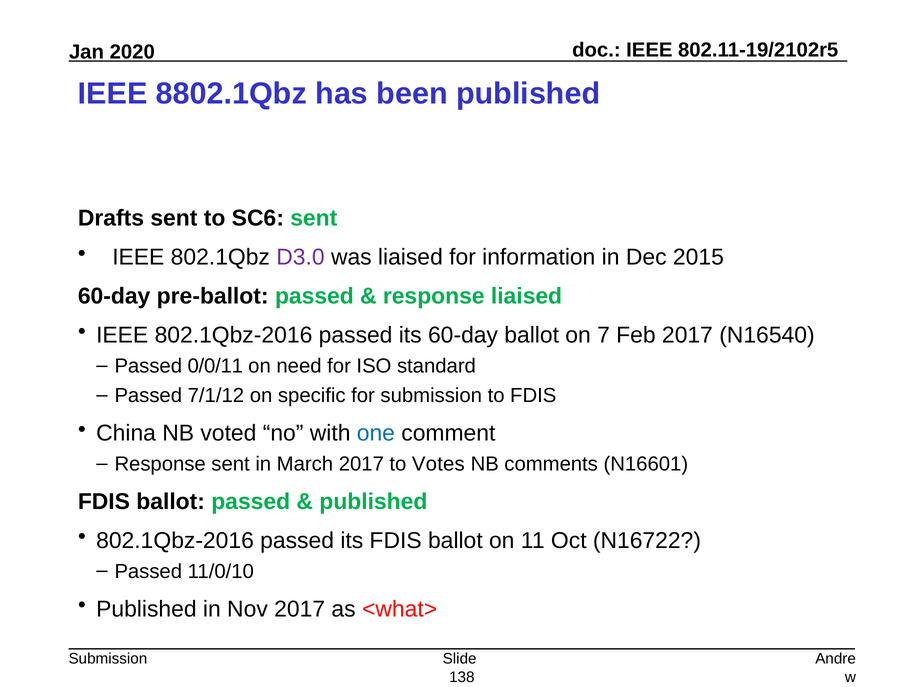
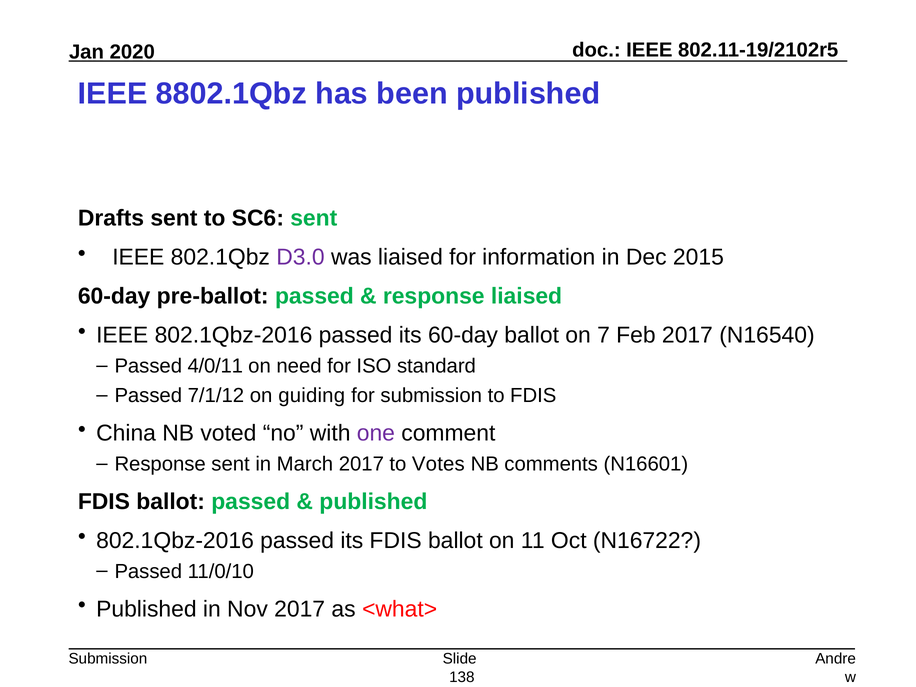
0/0/11: 0/0/11 -> 4/0/11 (215, 366)
specific: specific -> guiding (312, 396)
one colour: blue -> purple (376, 433)
